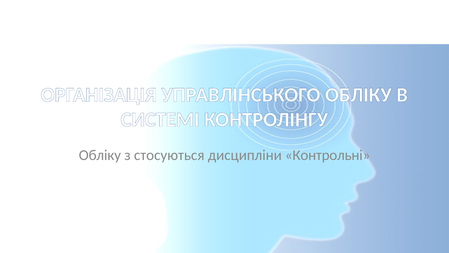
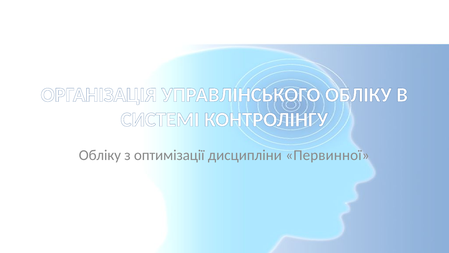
стосуються: стосуються -> оптимізації (169, 155)
Контрольні: Контрольні -> Первинної (327, 155)
